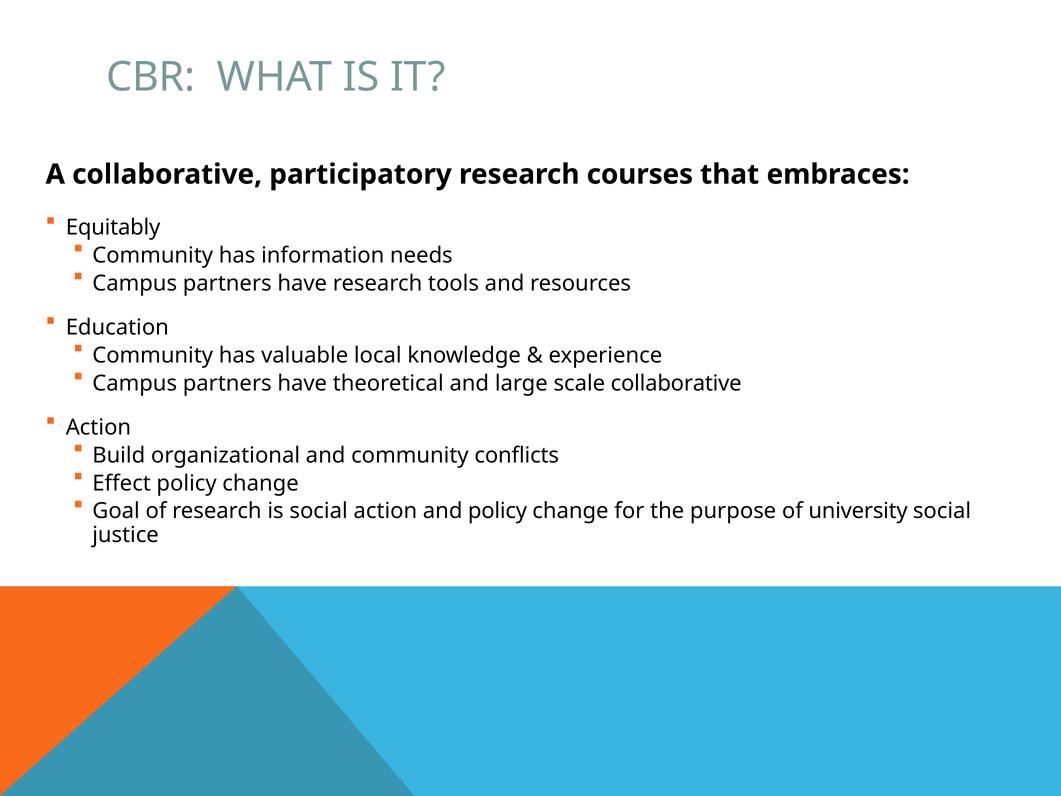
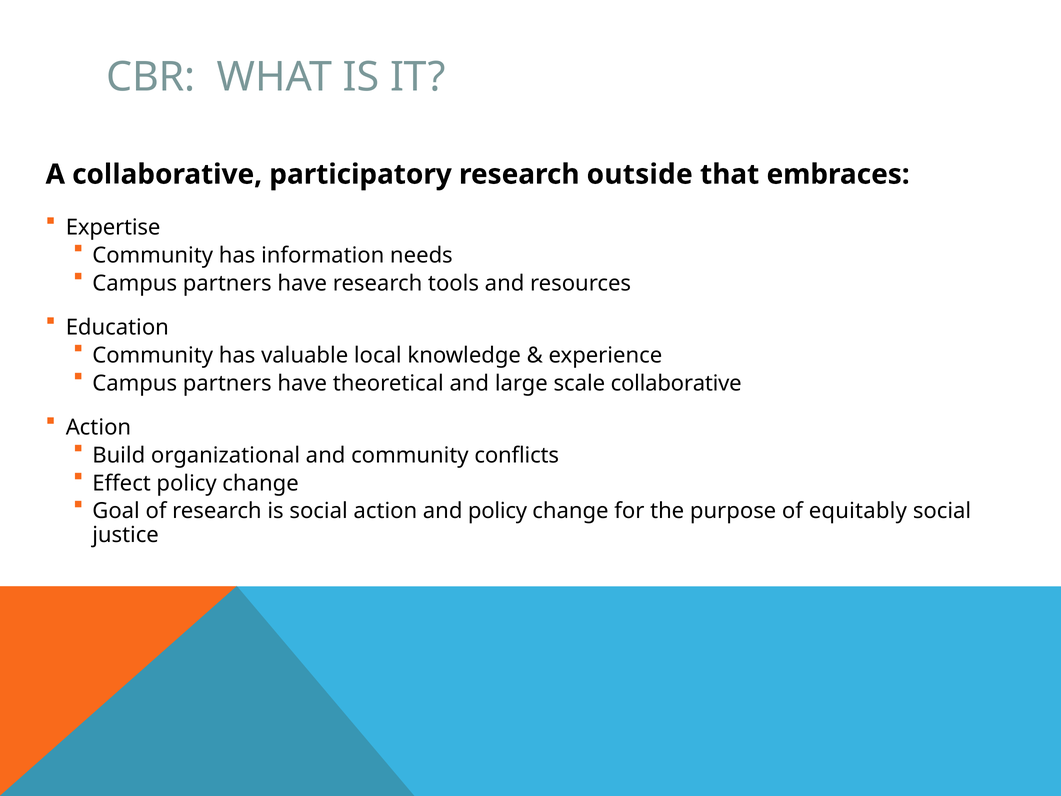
courses: courses -> outside (640, 174)
Equitably: Equitably -> Expertise (113, 228)
university: university -> equitably (858, 511)
